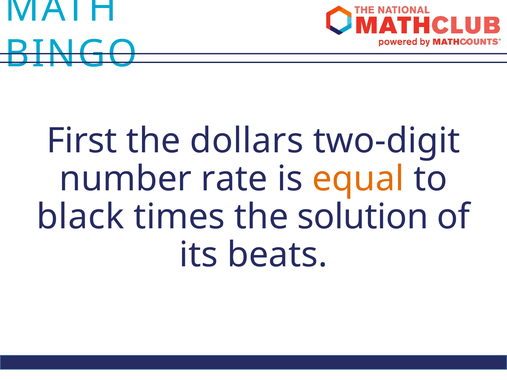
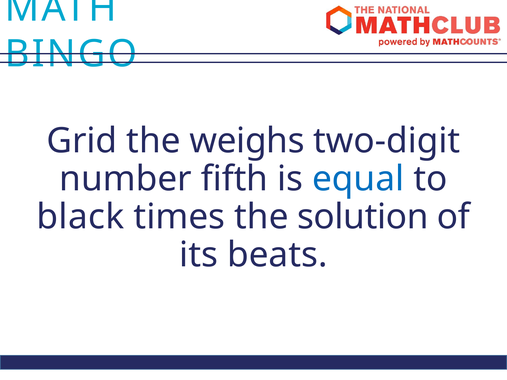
First: First -> Grid (82, 141)
dollars: dollars -> weighs (247, 141)
rate: rate -> fifth (234, 179)
equal colour: orange -> blue (358, 179)
